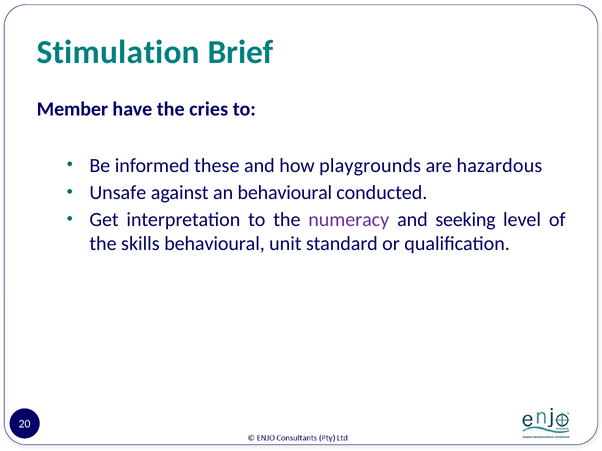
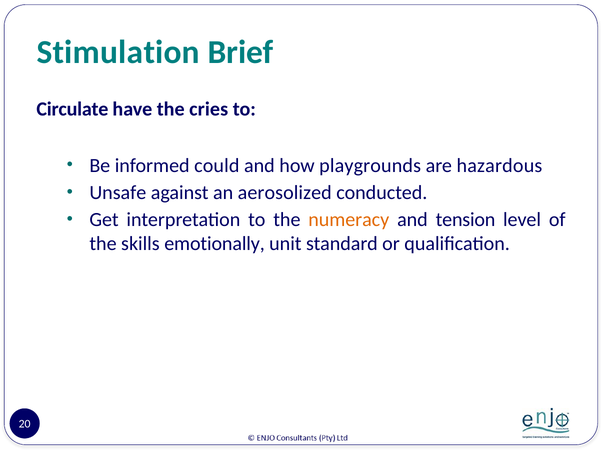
Member: Member -> Circulate (72, 109)
these: these -> could (217, 166)
an behavioural: behavioural -> aerosolized (285, 193)
numeracy colour: purple -> orange (349, 220)
seeking: seeking -> tension (466, 220)
skills behavioural: behavioural -> emotionally (215, 244)
